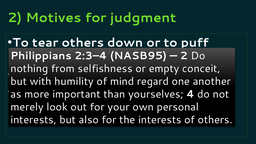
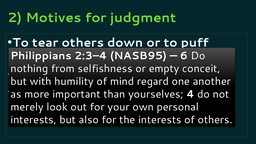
2: 2 -> 6 (184, 56)
